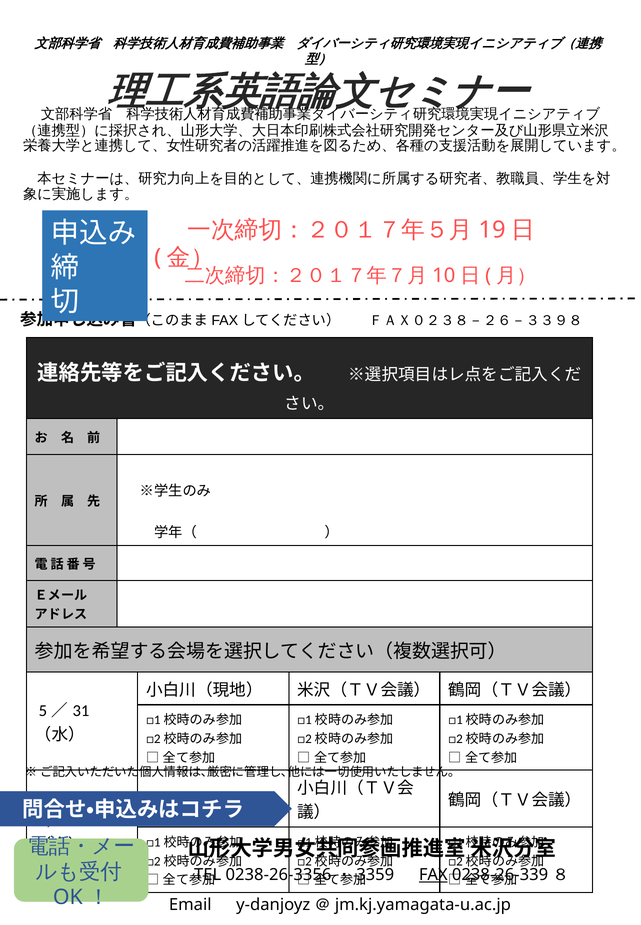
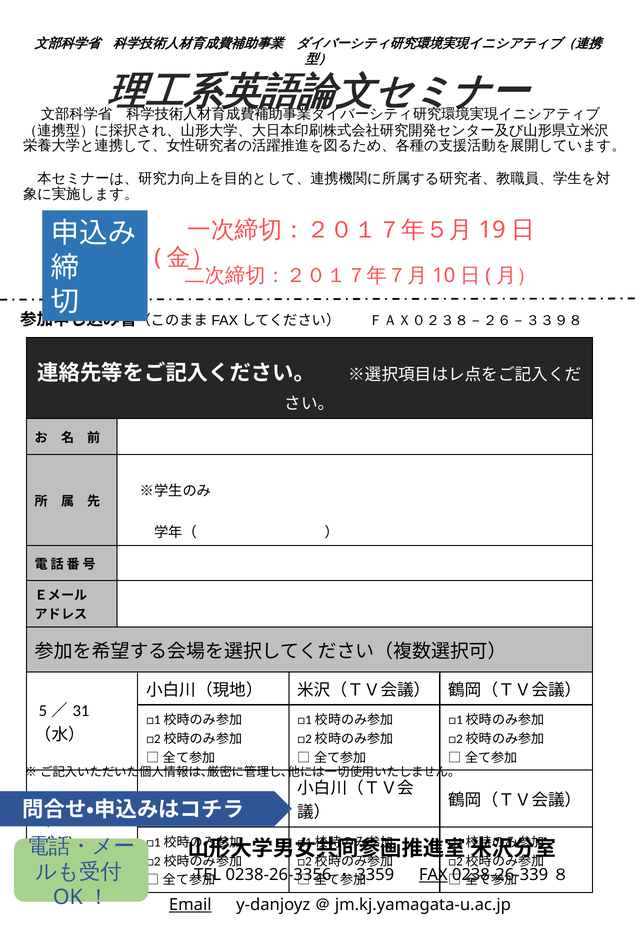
Email underline: none -> present (190, 906)
